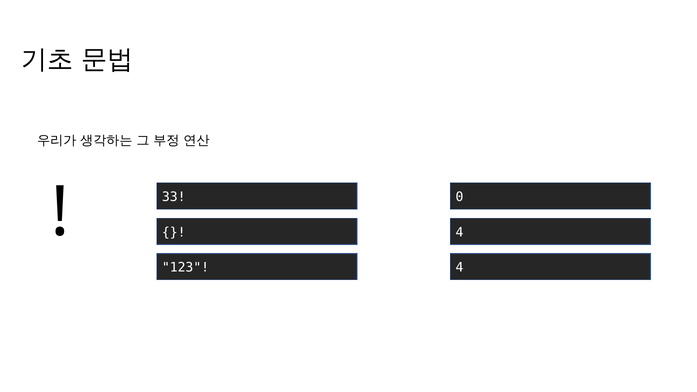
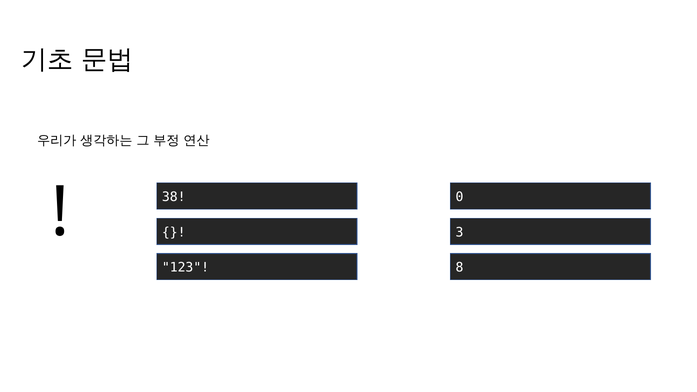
33: 33 -> 38 (174, 197)
4: 4 -> 3 (459, 232)
123 4: 4 -> 8 (459, 268)
